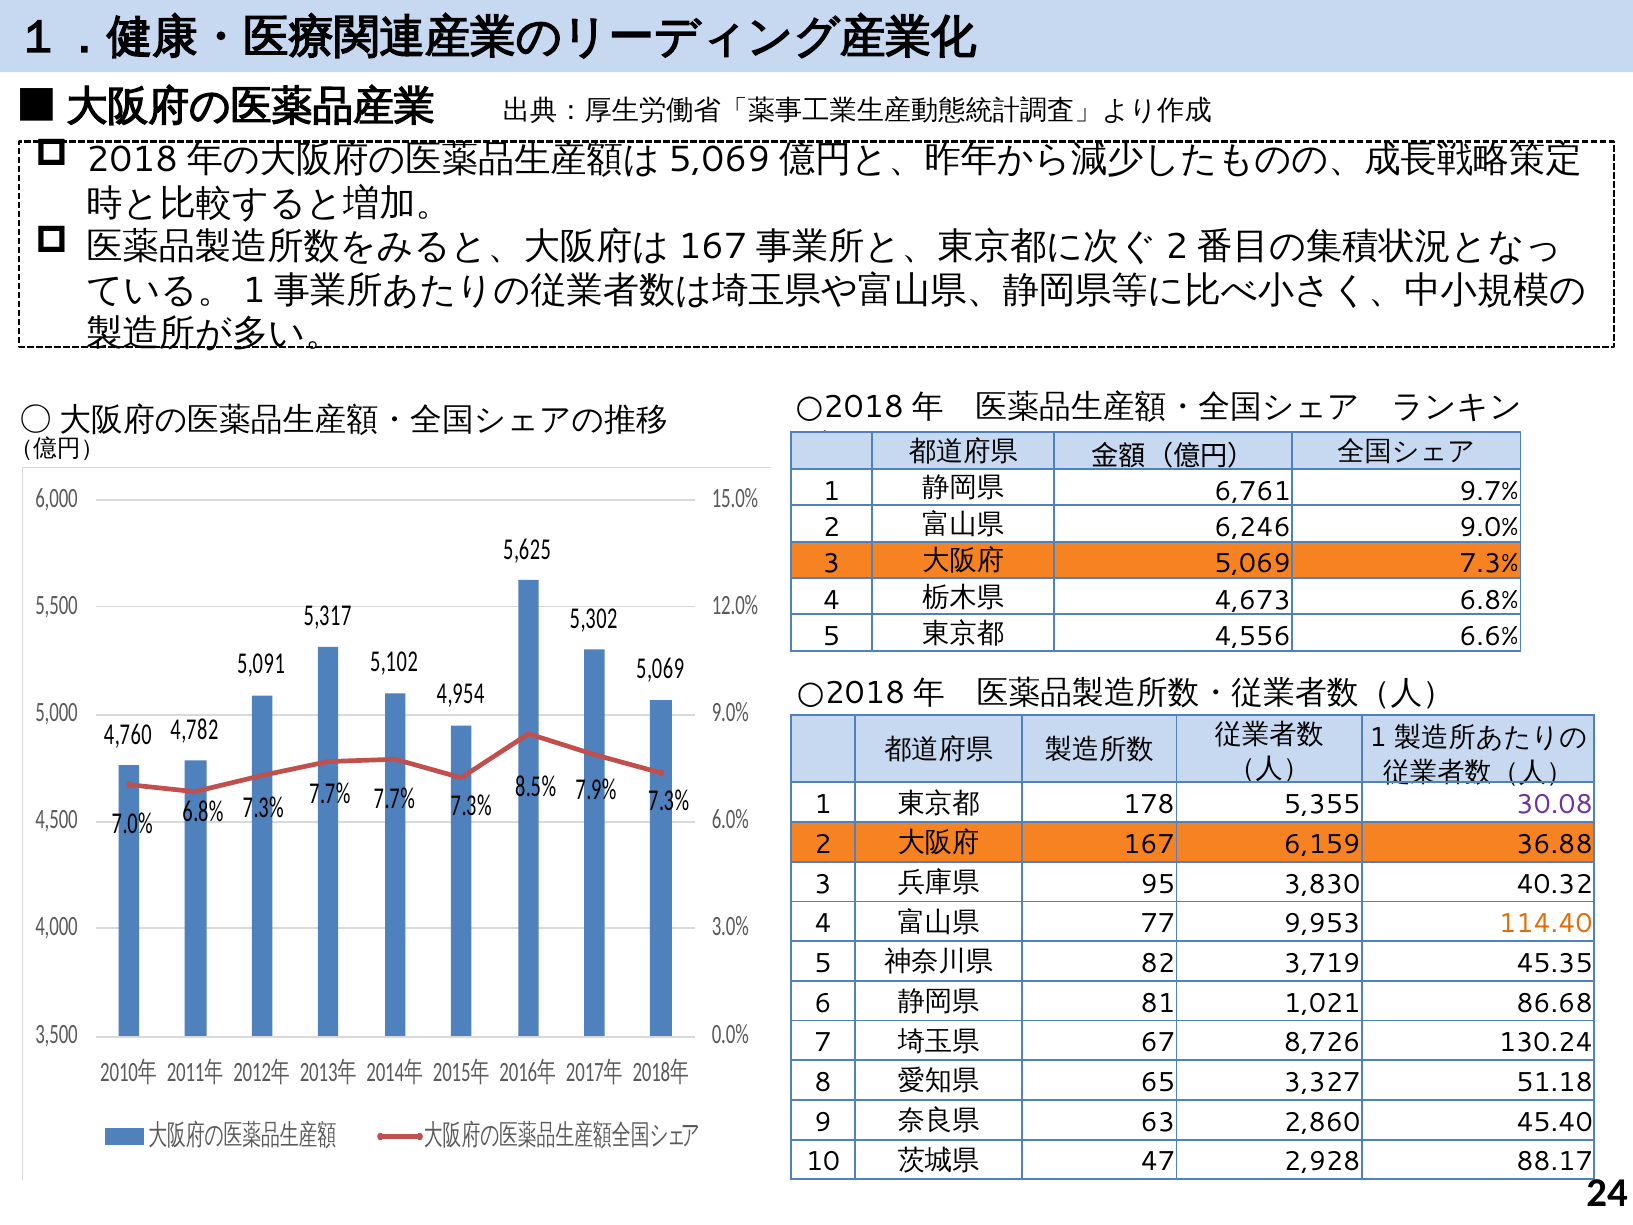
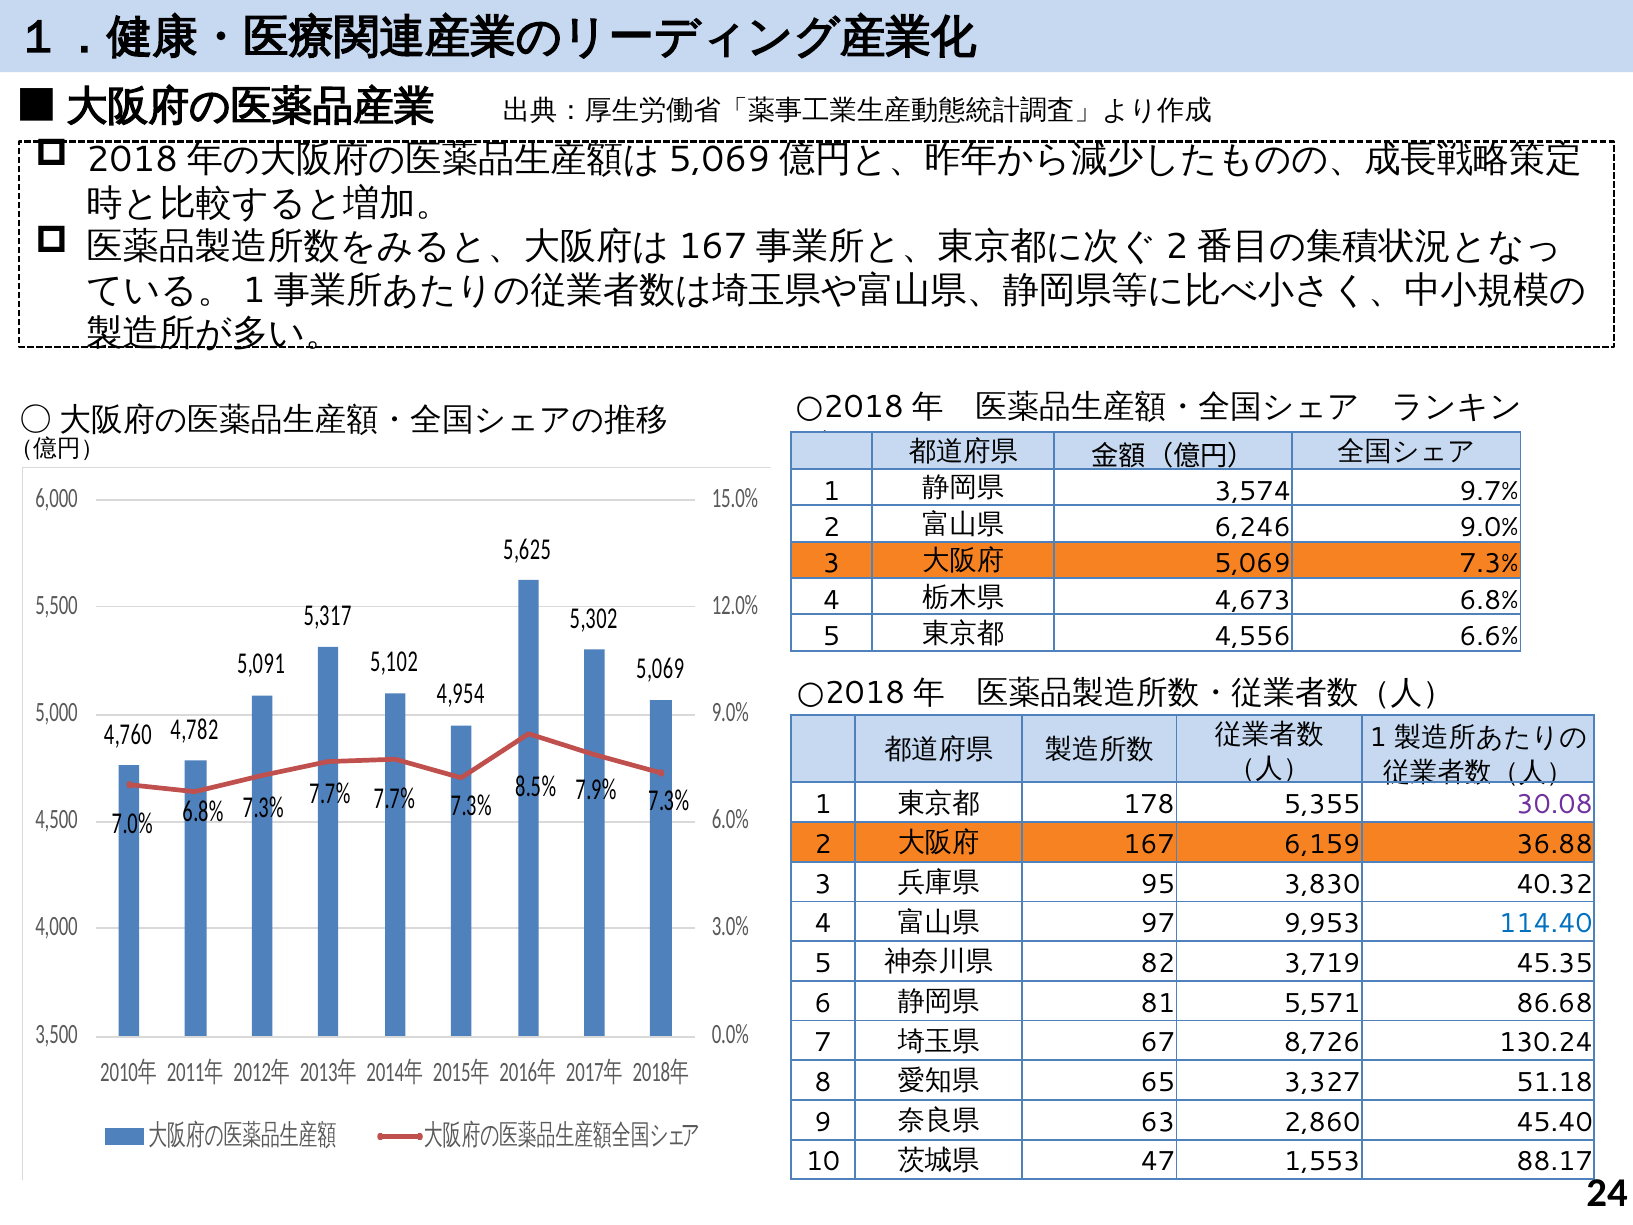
6,761: 6,761 -> 3,574 (1253, 491)
77: 77 -> 97 (1158, 924)
114.40 colour: orange -> blue (1546, 924)
1,021: 1,021 -> 5,571 (1322, 1003)
2,928: 2,928 -> 1,553 (1322, 1162)
